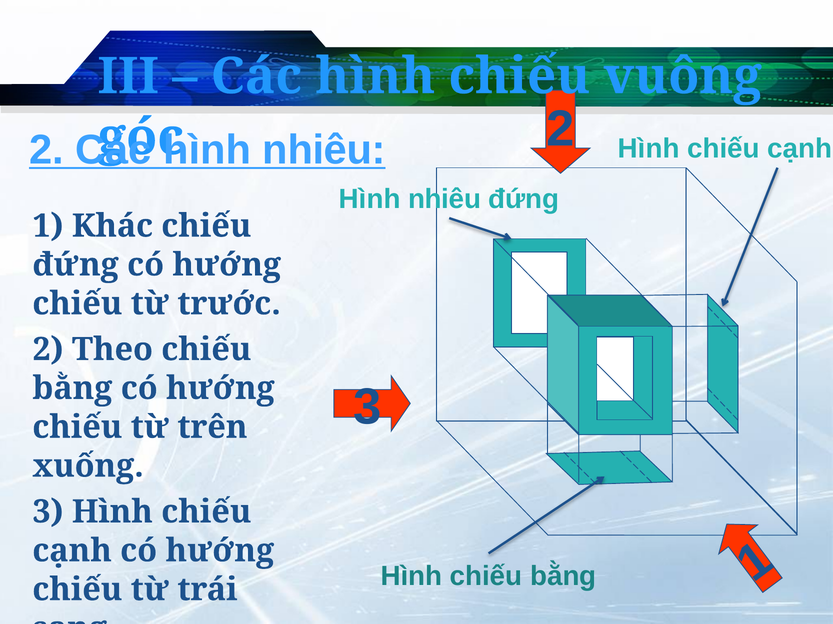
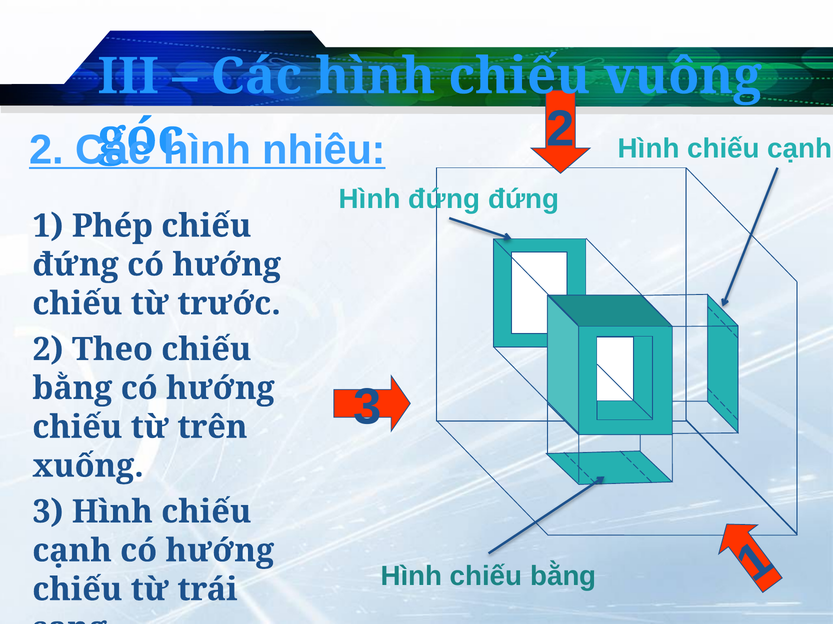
nhiêu: nhiêu -> đứng (444, 200)
Khác: Khác -> Phép (112, 226)
